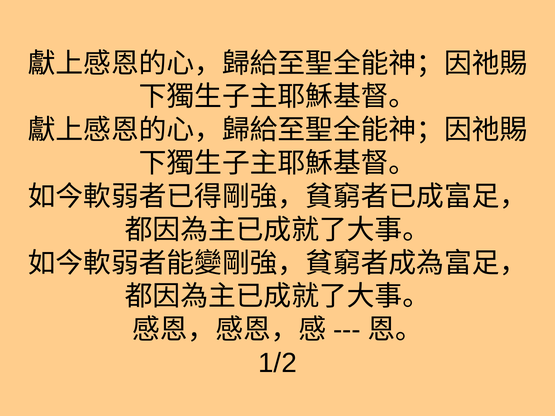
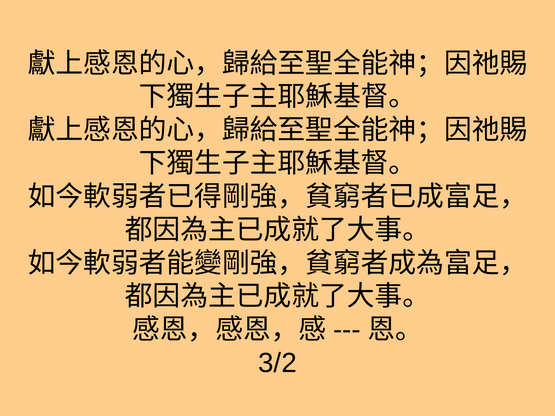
1/2: 1/2 -> 3/2 (278, 363)
